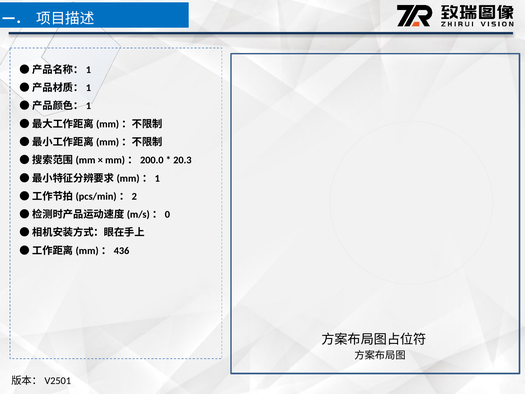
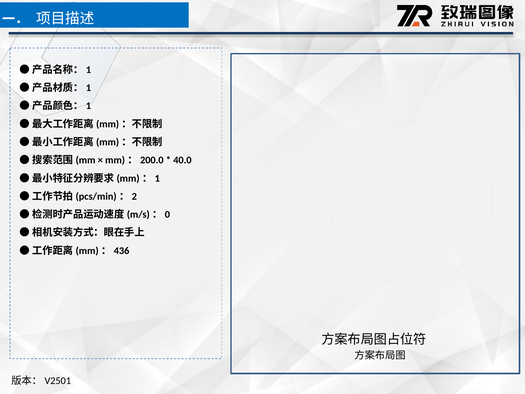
20.3: 20.3 -> 40.0 (182, 160)
